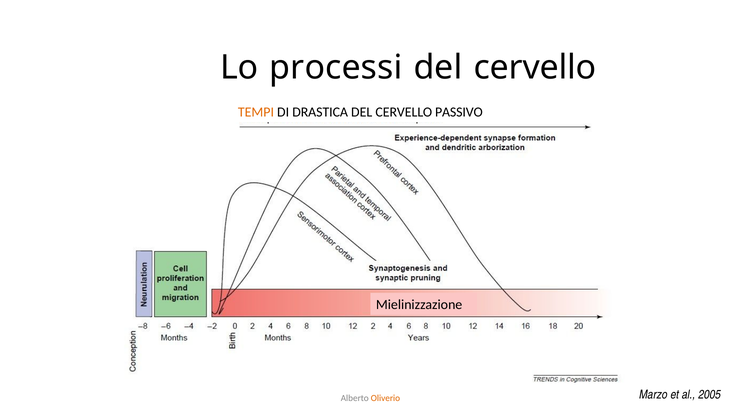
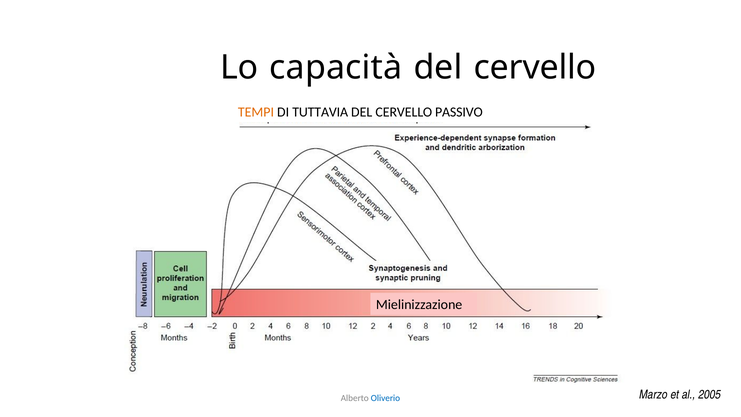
processi: processi -> capacità (336, 68)
DRASTICA: DRASTICA -> TUTTAVIA (320, 112)
Oliverio colour: orange -> blue (385, 398)
